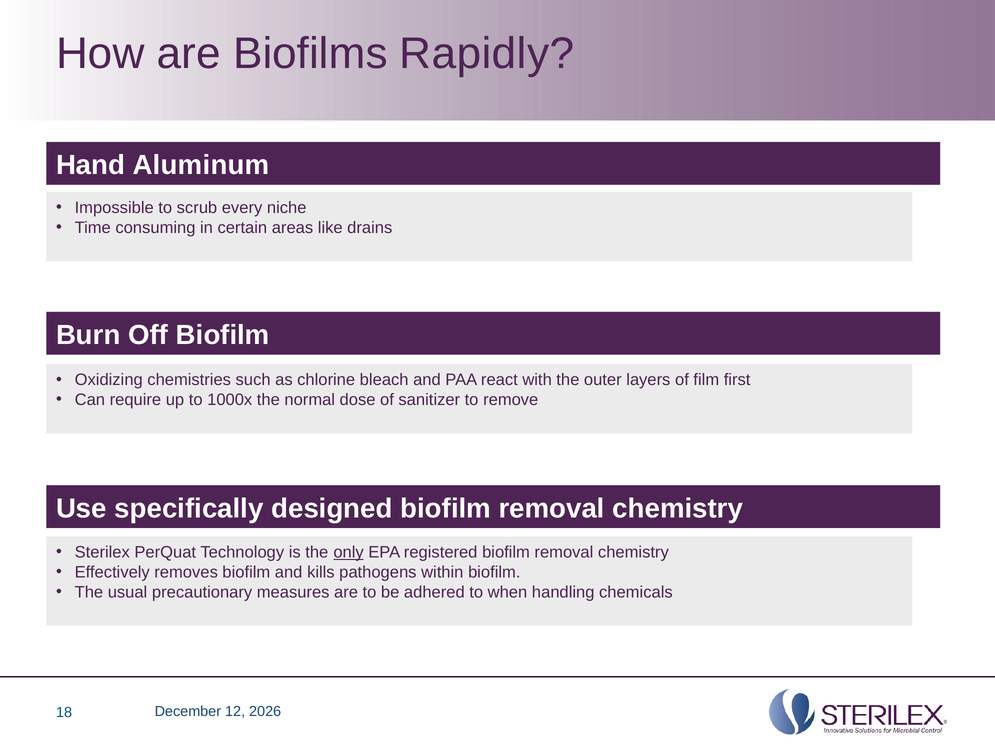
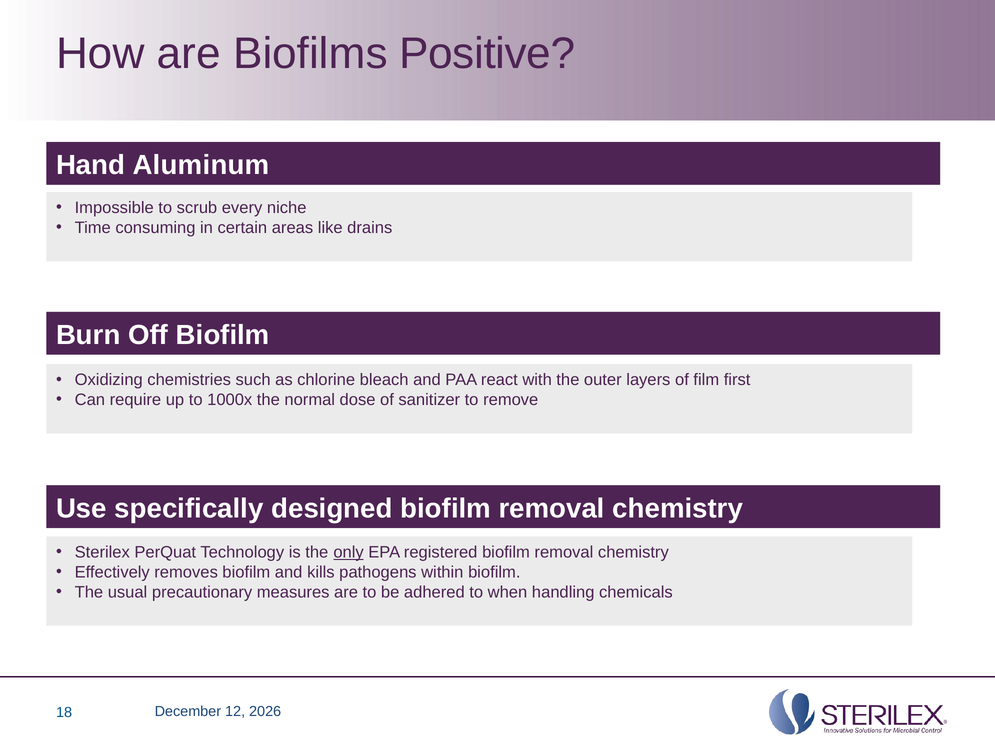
Rapidly: Rapidly -> Positive (487, 54)
